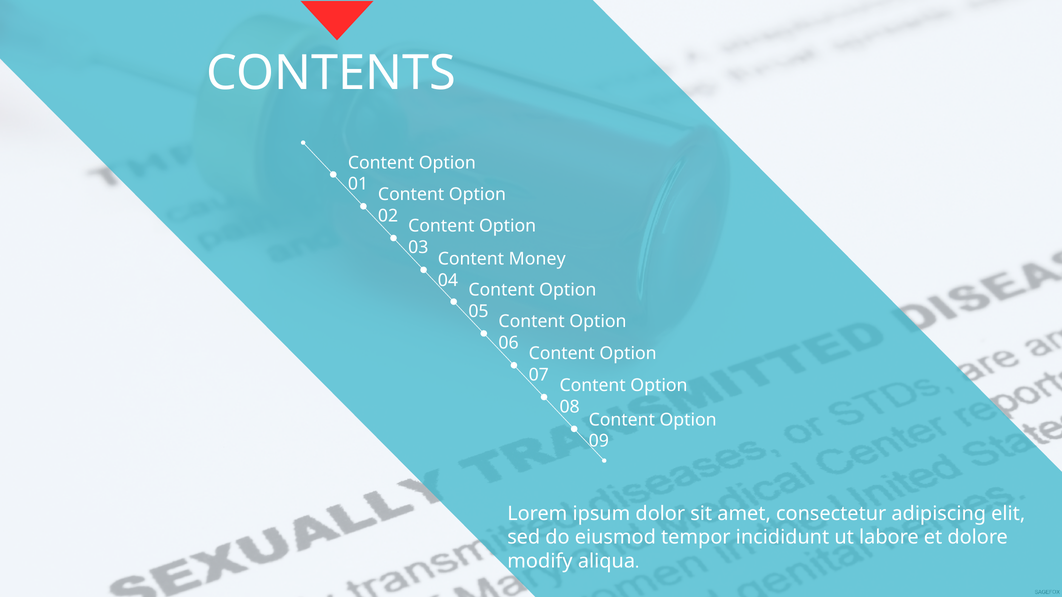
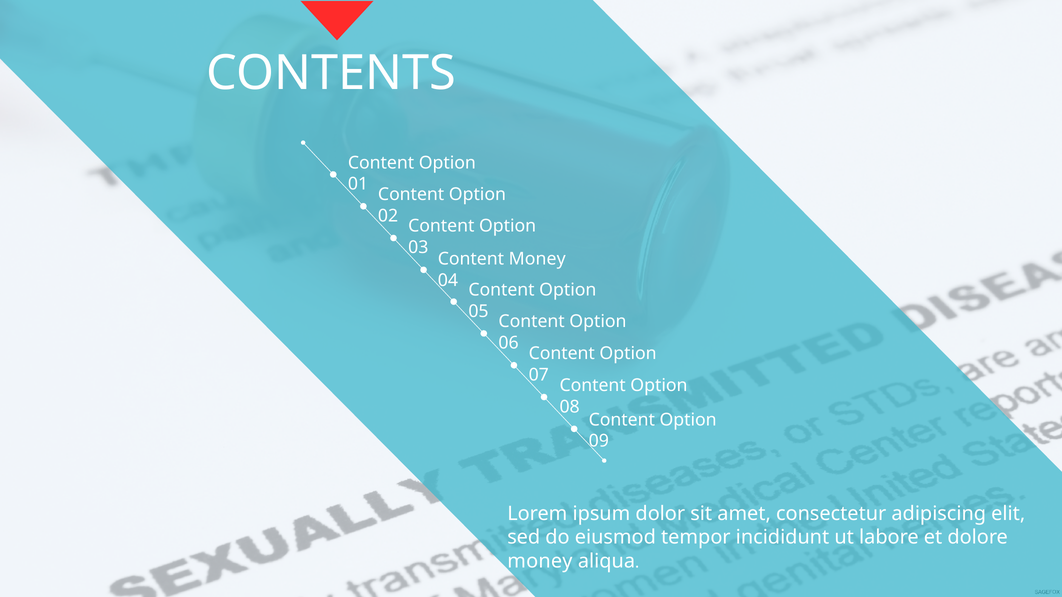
modify: modify -> money (540, 562)
